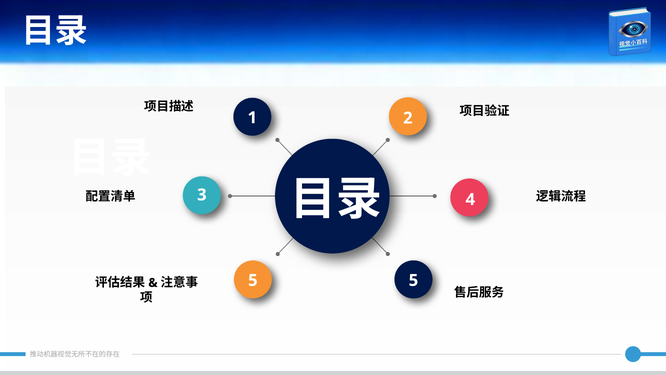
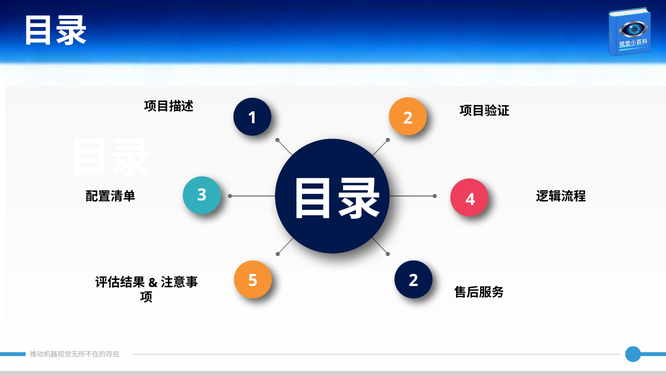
5 5: 5 -> 2 (413, 280)
